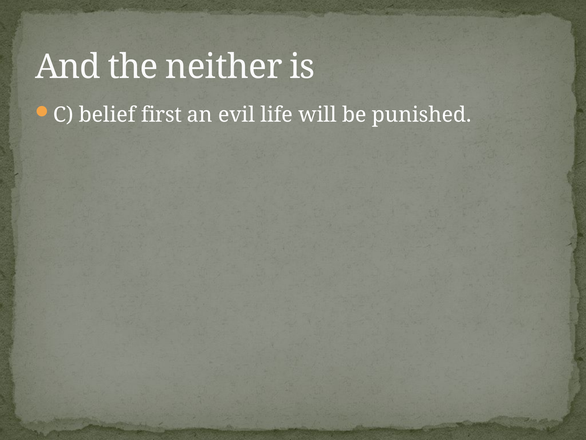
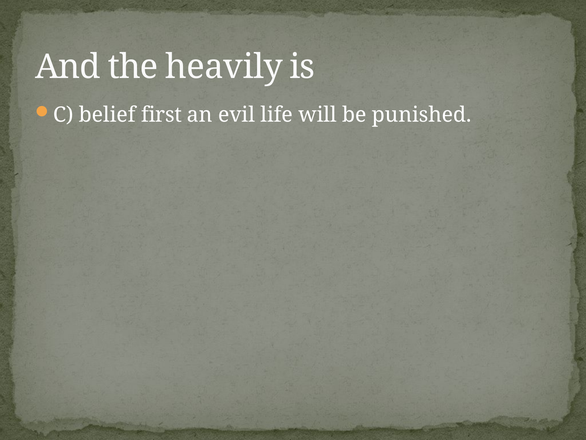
neither: neither -> heavily (224, 67)
